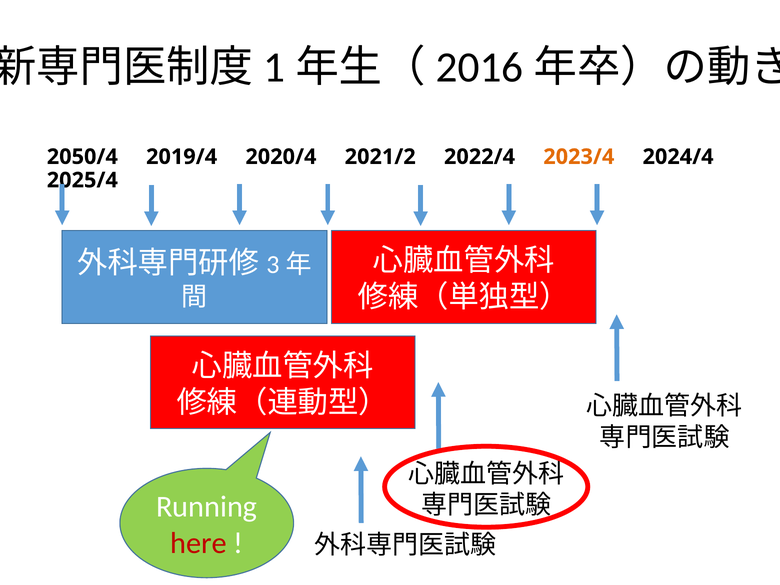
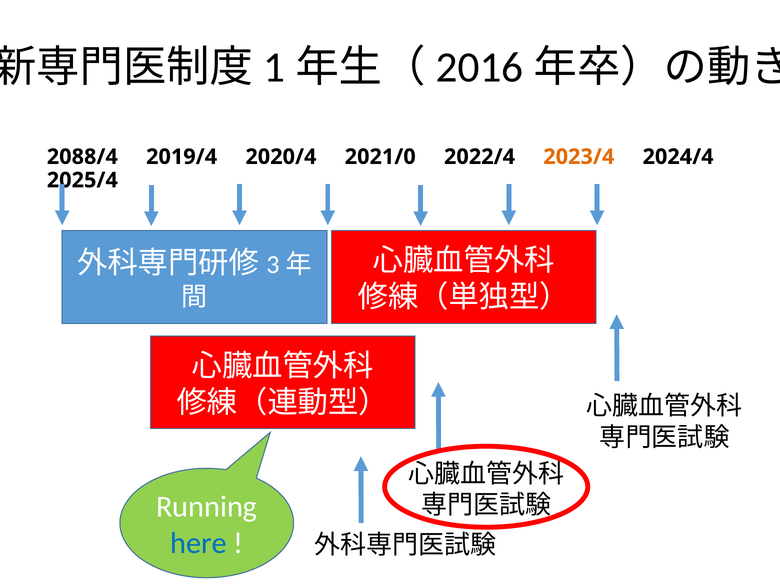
2050/4: 2050/4 -> 2088/4 (82, 157)
2021/2: 2021/2 -> 2021/0 (380, 157)
here colour: red -> blue (198, 543)
